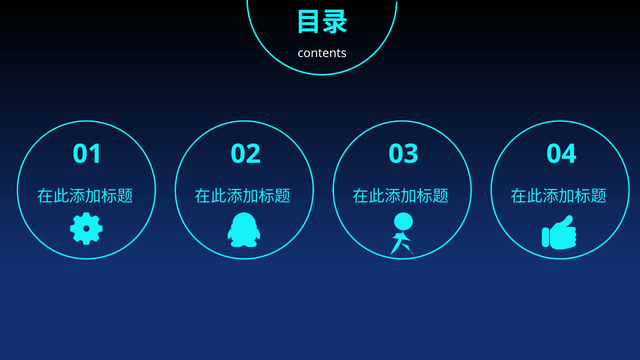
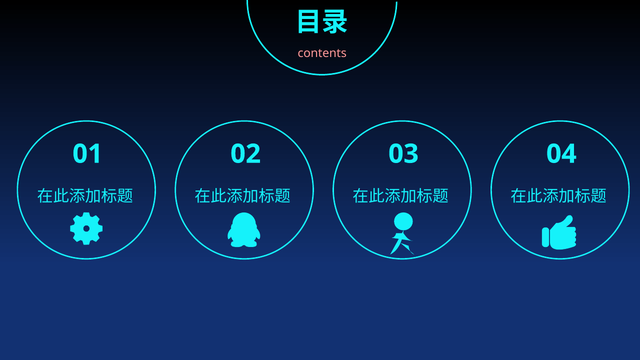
contents colour: white -> pink (322, 53)
